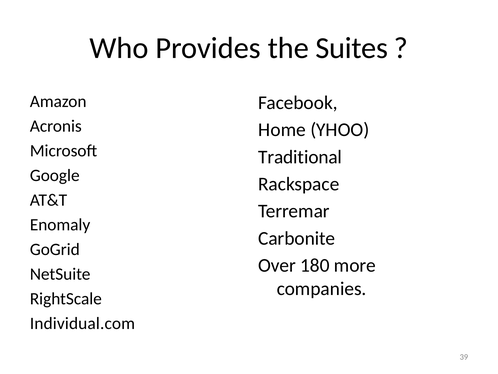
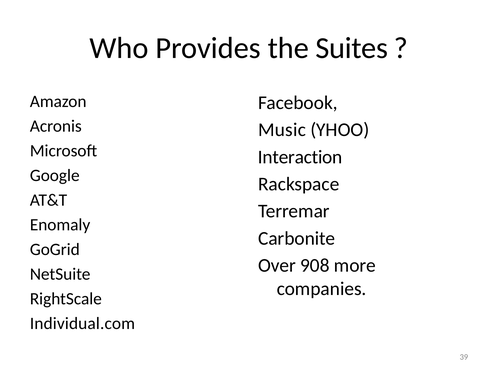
Home: Home -> Music (282, 130)
Traditional: Traditional -> Interaction (300, 157)
180: 180 -> 908 (315, 265)
